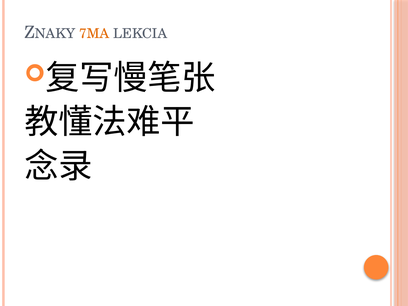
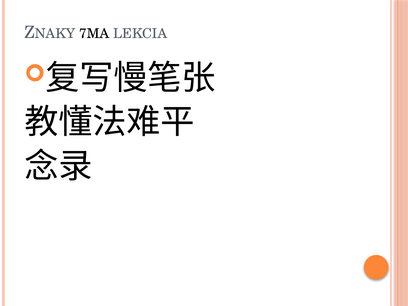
7MA colour: orange -> black (94, 34)
